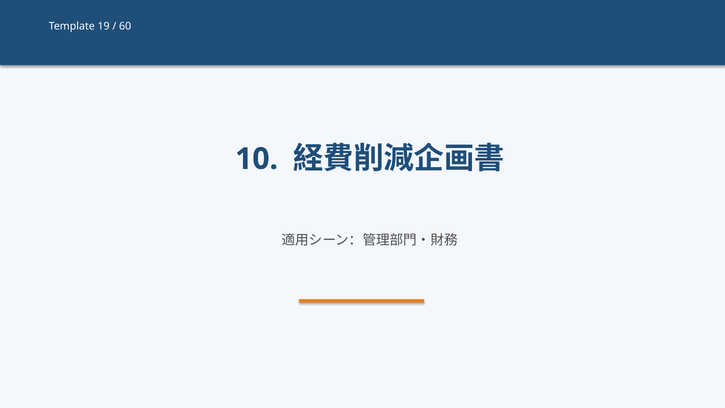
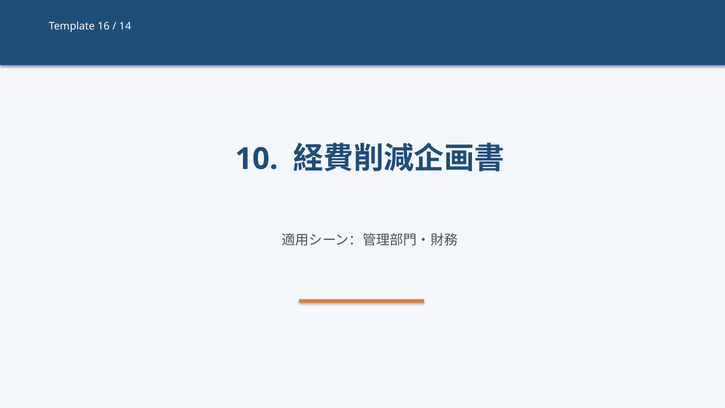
19: 19 -> 16 (104, 26)
60: 60 -> 14 (125, 26)
